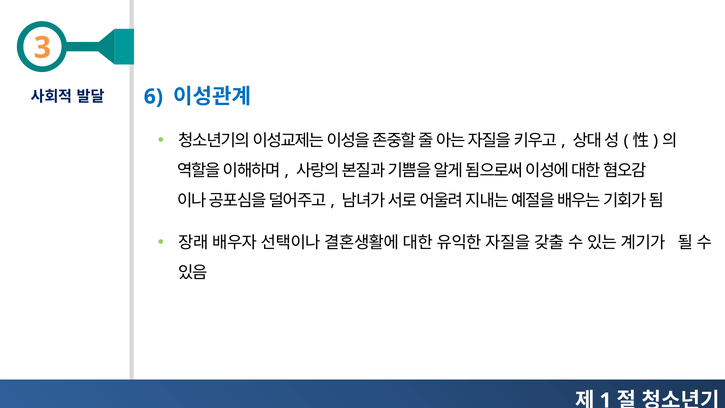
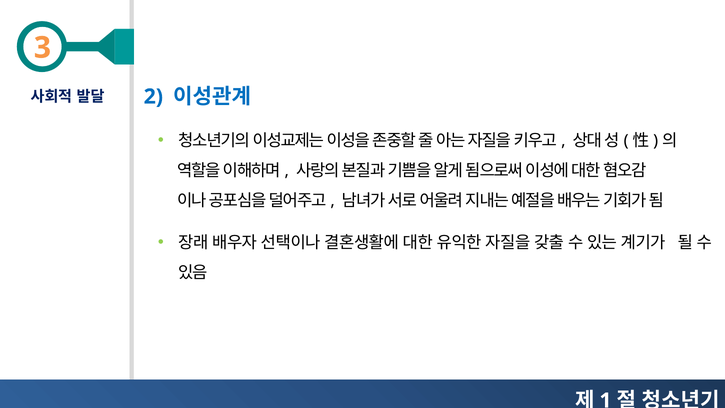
6: 6 -> 2 (153, 97)
